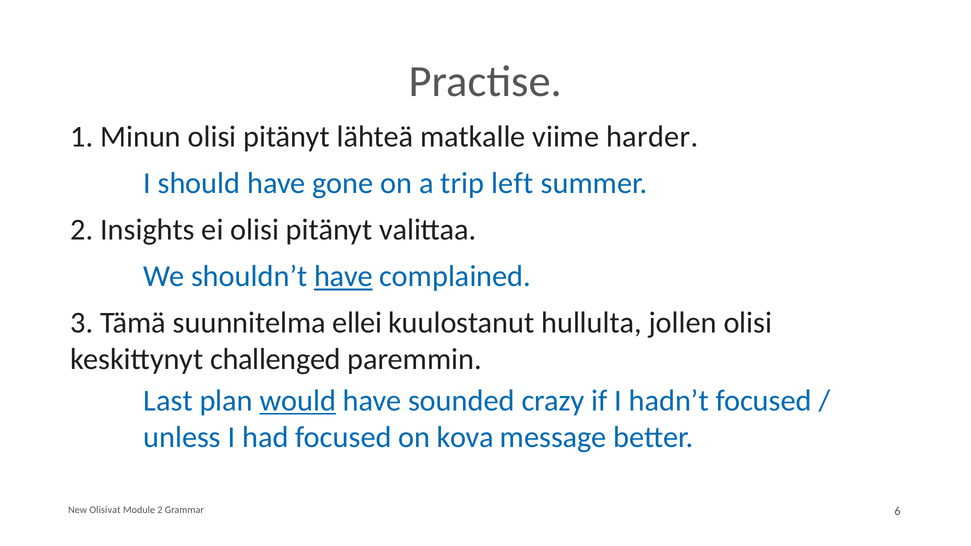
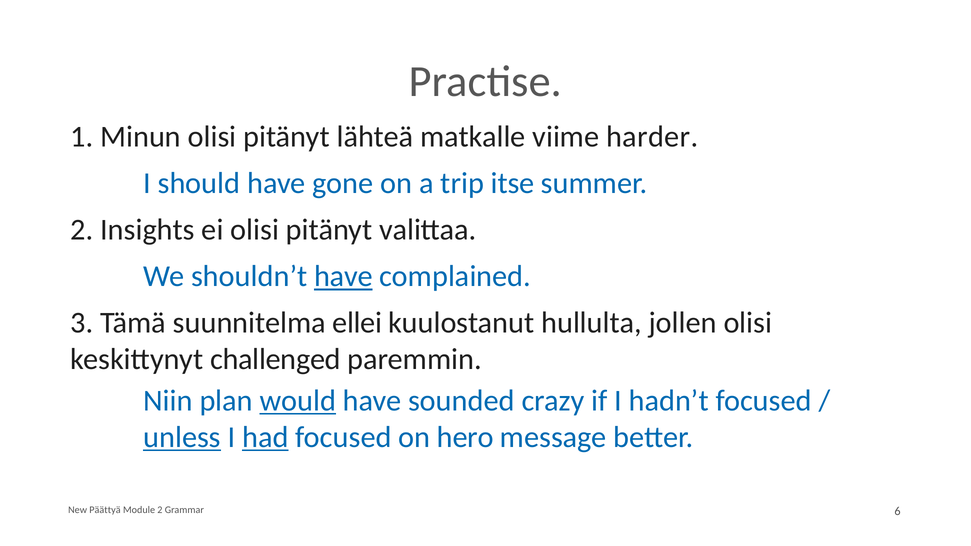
left: left -> itse (513, 183)
Last: Last -> Niin (168, 401)
unless underline: none -> present (182, 437)
had underline: none -> present (265, 437)
kova: kova -> hero (465, 437)
Olisivat: Olisivat -> Päättyä (105, 510)
